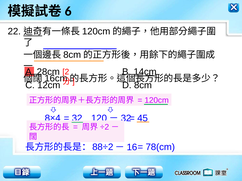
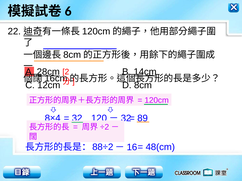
28cm underline: none -> present (48, 72)
45: 45 -> 89 (143, 118)
78(cm: 78(cm -> 48(cm (160, 147)
